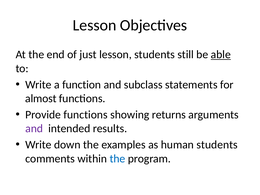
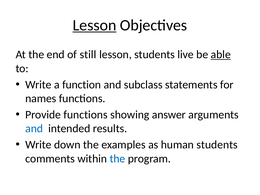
Lesson underline: none -> present (95, 25)
just: just -> still (88, 55)
still: still -> live (186, 55)
almost: almost -> names (41, 99)
returns: returns -> answer (169, 115)
and colour: purple -> blue (34, 129)
